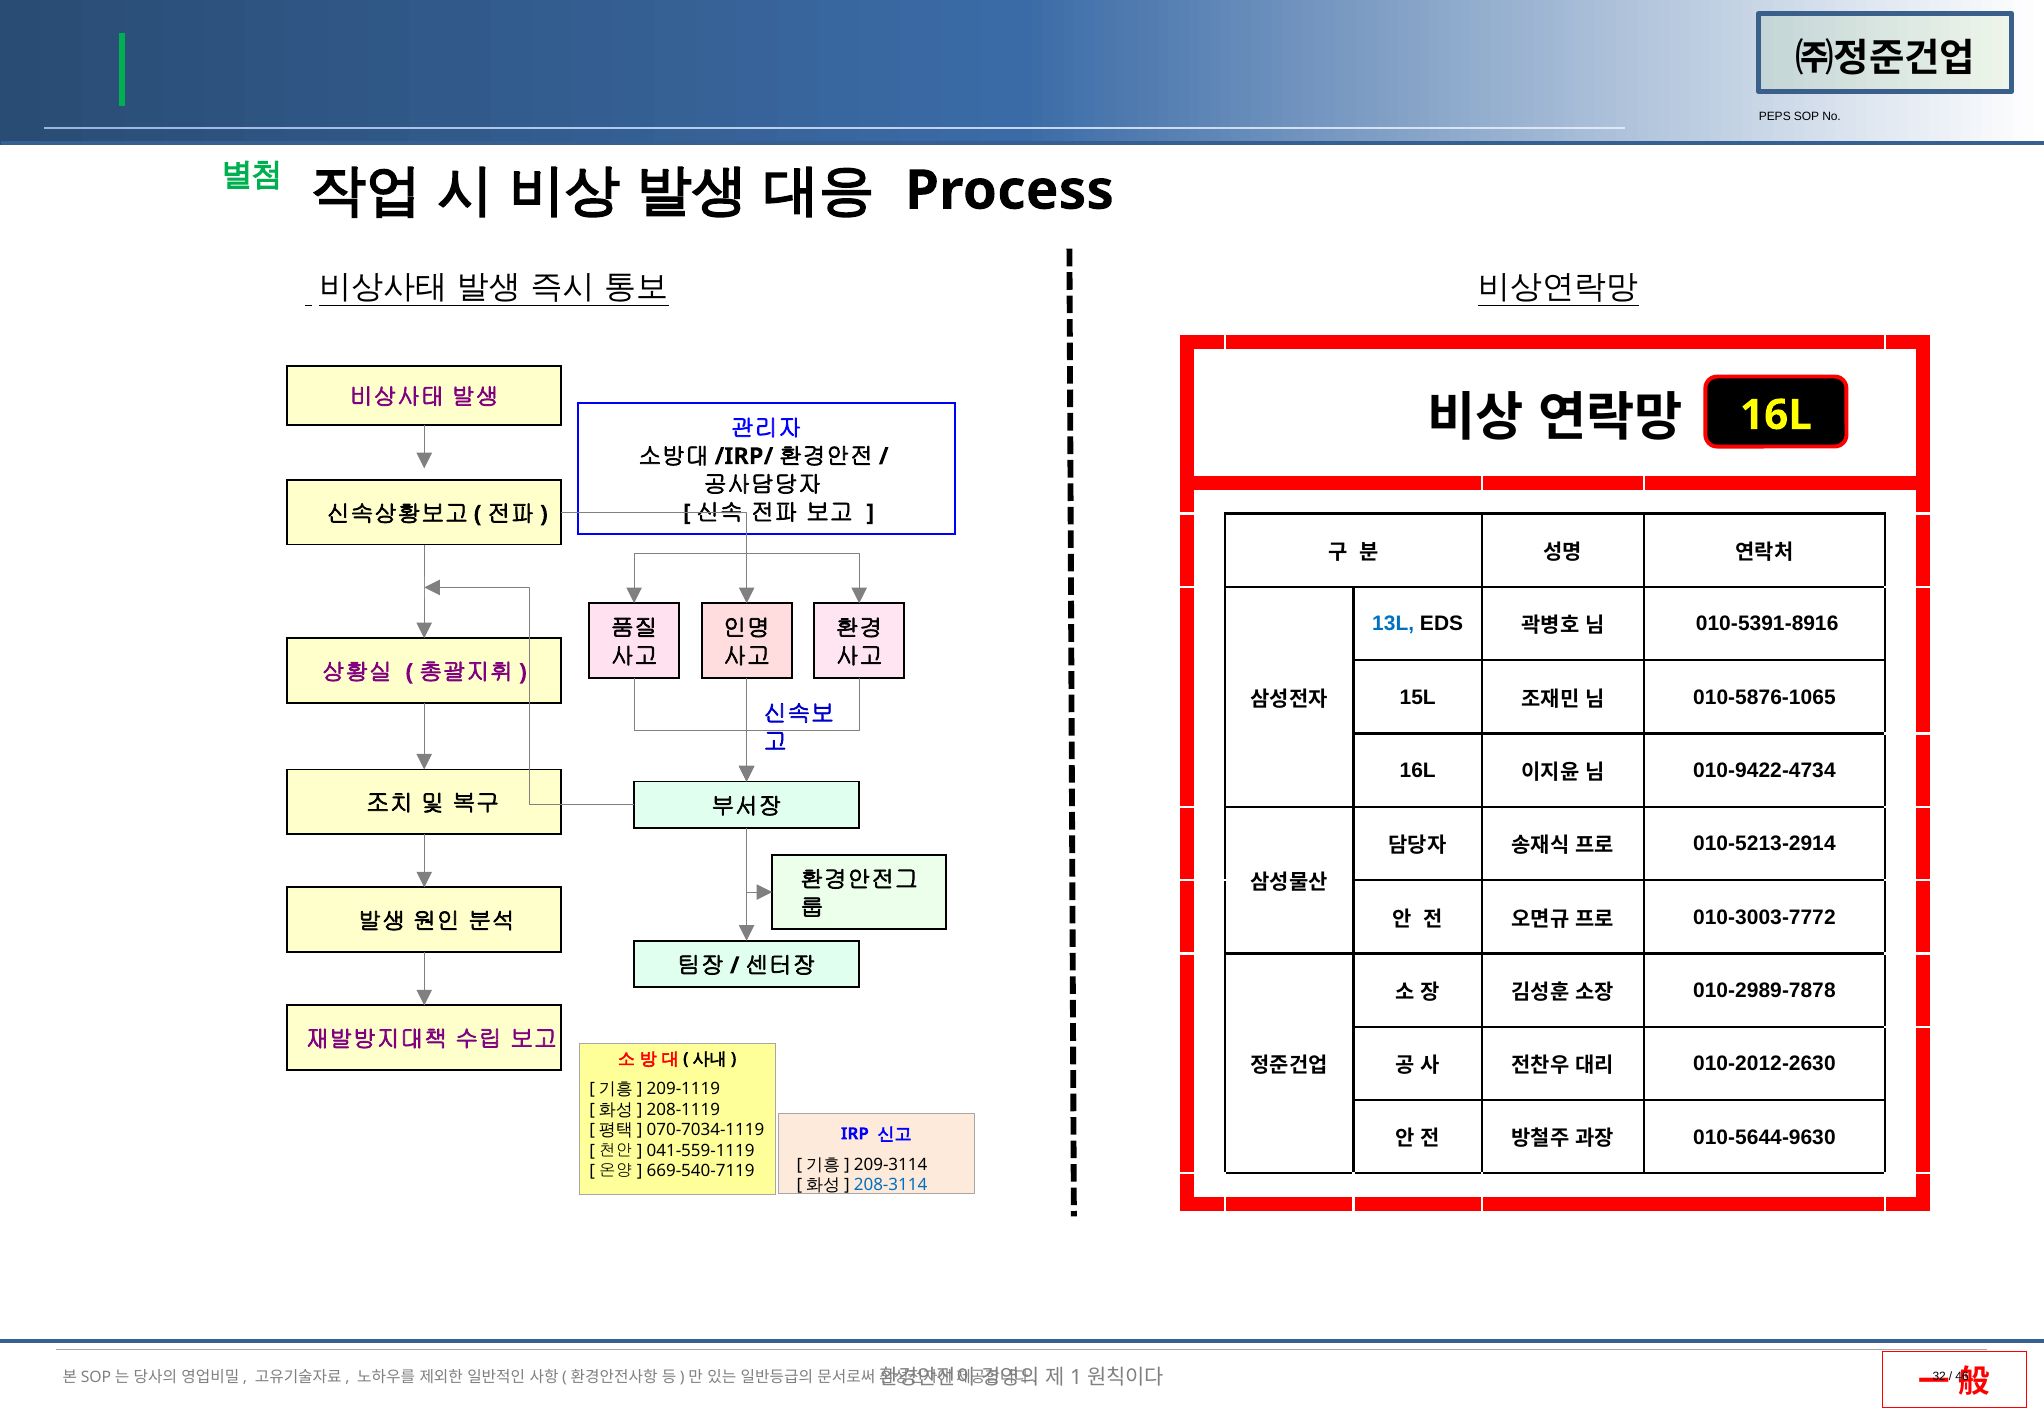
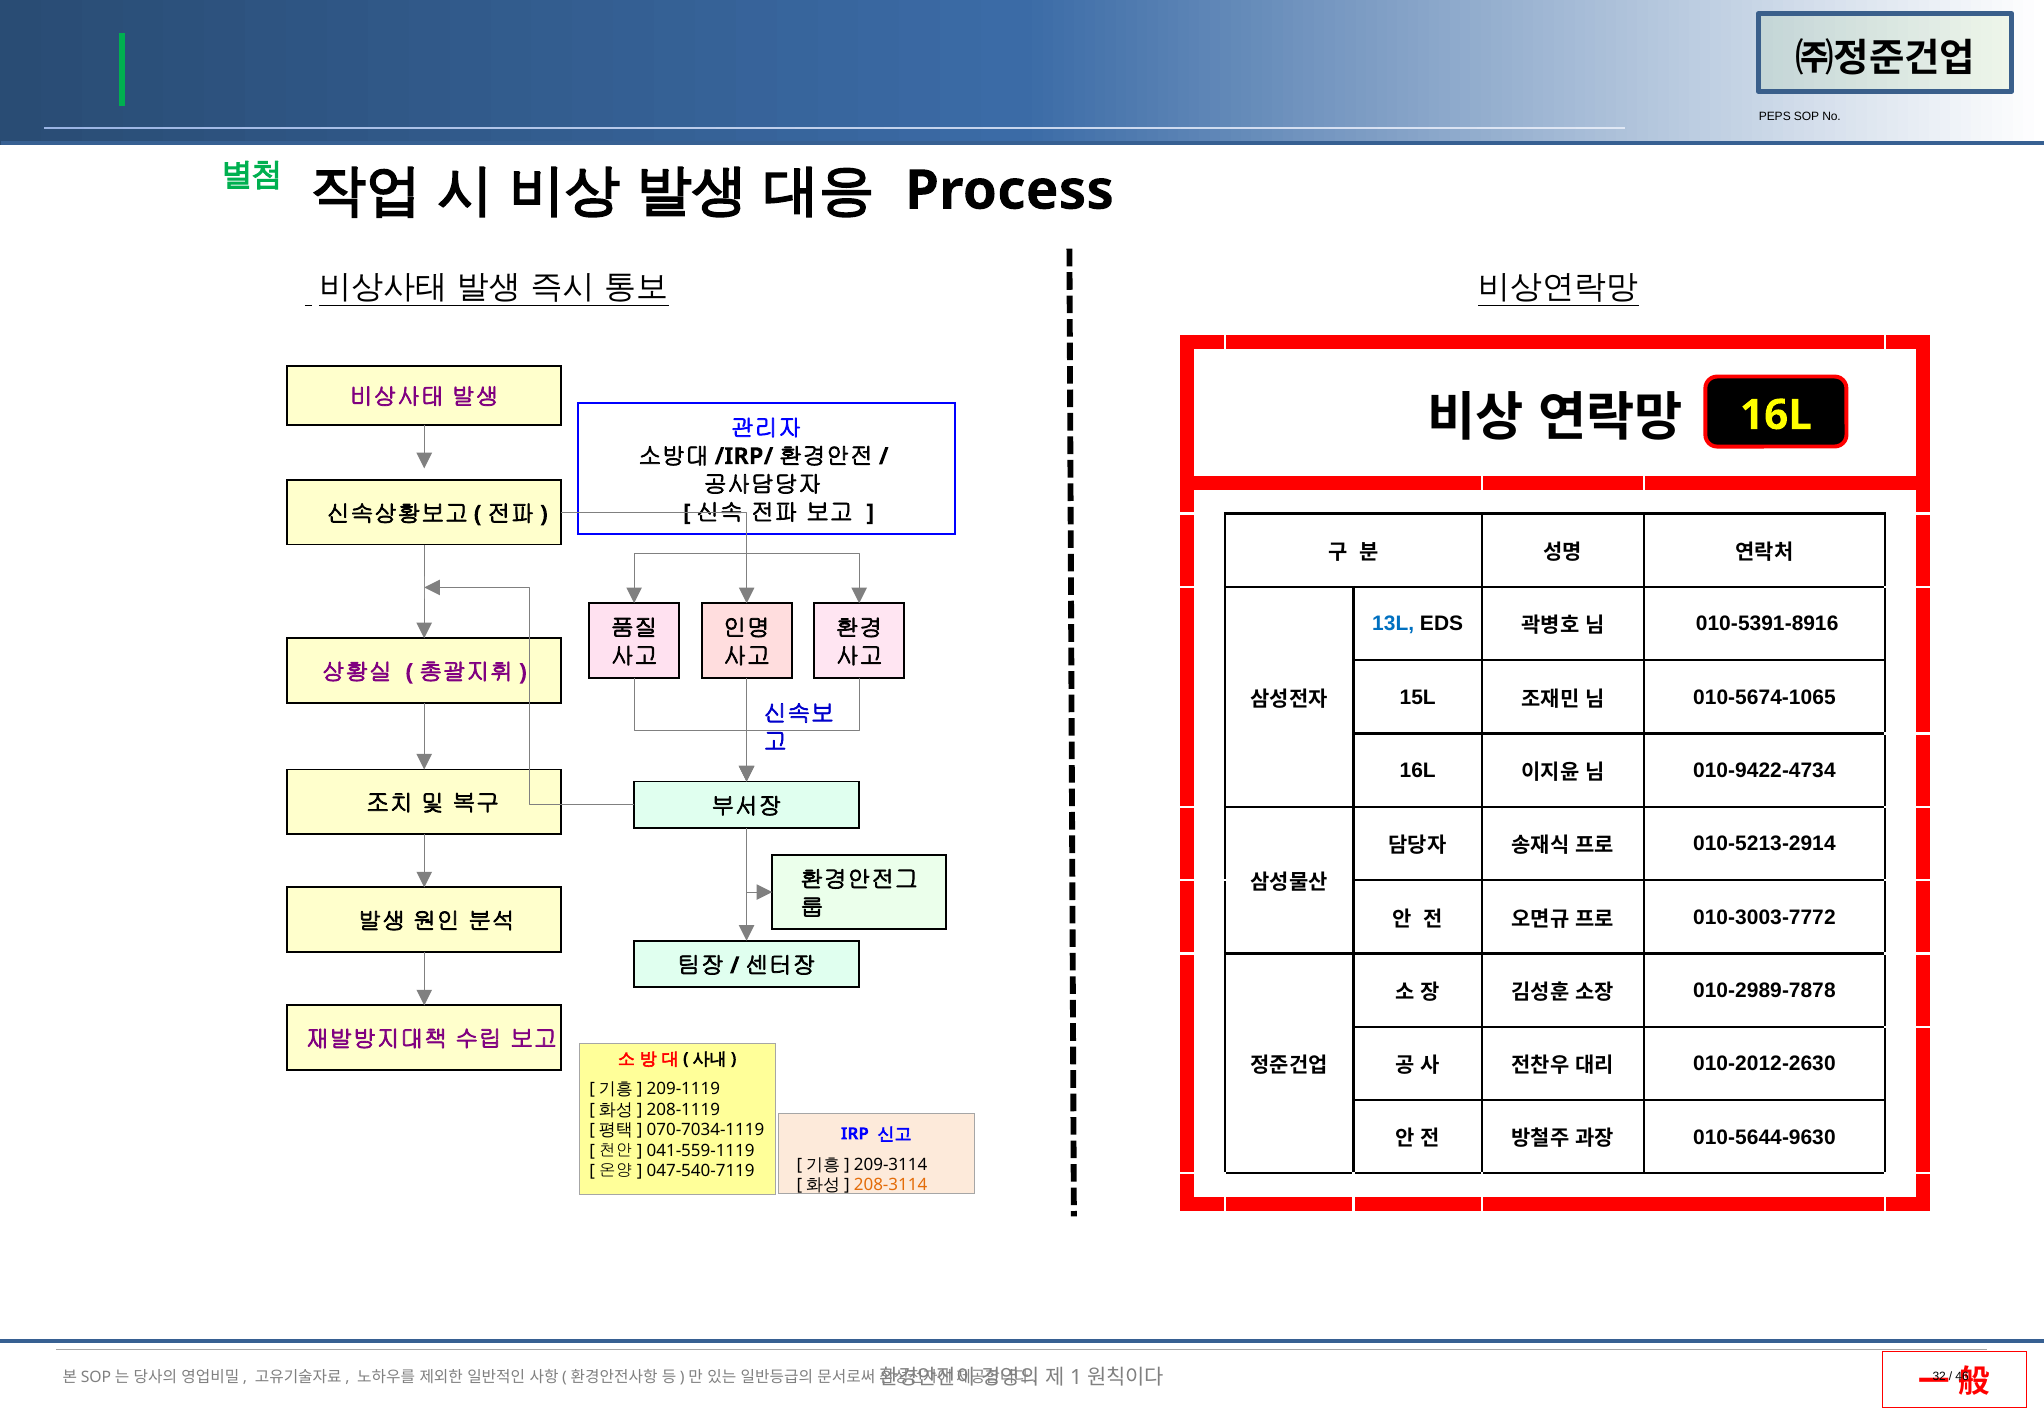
010-5876-1065: 010-5876-1065 -> 010-5674-1065 (1764, 697)
669-540-7119: 669-540-7119 -> 047-540-7119 (701, 1171)
208-3114 colour: blue -> orange (891, 1185)
